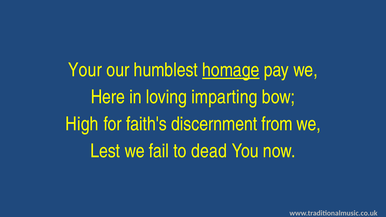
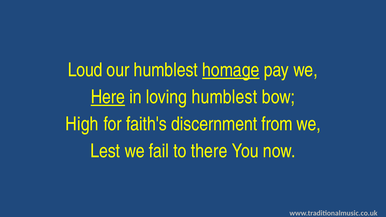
Your: Your -> Loud (85, 70)
Here underline: none -> present (108, 97)
loving imparting: imparting -> humblest (224, 97)
dead: dead -> there (209, 151)
